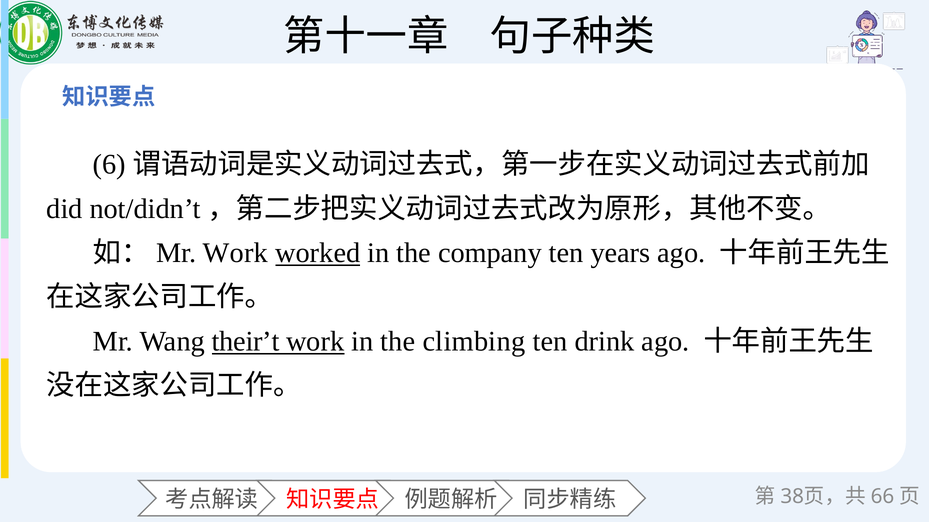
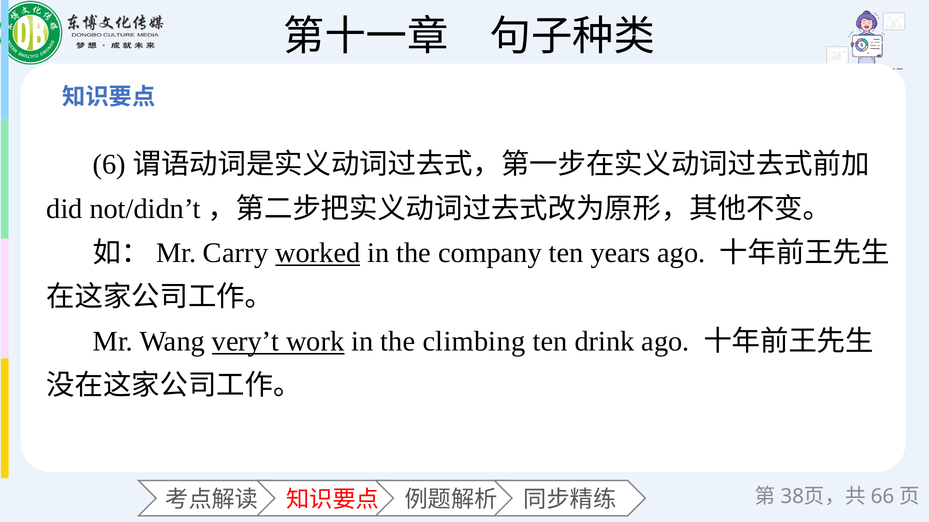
Work: Work -> Carry (236, 253)
their’t: their’t -> very’t (246, 342)
